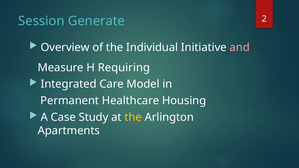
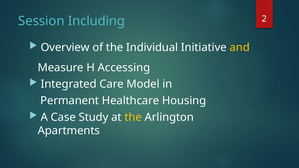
Generate: Generate -> Including (96, 21)
and colour: pink -> yellow (240, 47)
Requiring: Requiring -> Accessing (124, 68)
